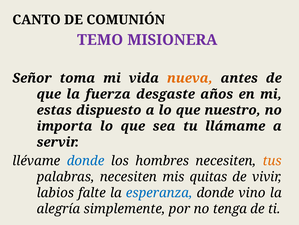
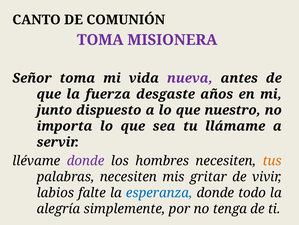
TEMO: TEMO -> TOMA (100, 40)
nueva colour: orange -> purple (190, 78)
estas: estas -> junto (54, 110)
donde colour: blue -> purple (86, 160)
quitas: quitas -> gritar (208, 176)
vino: vino -> todo (252, 192)
